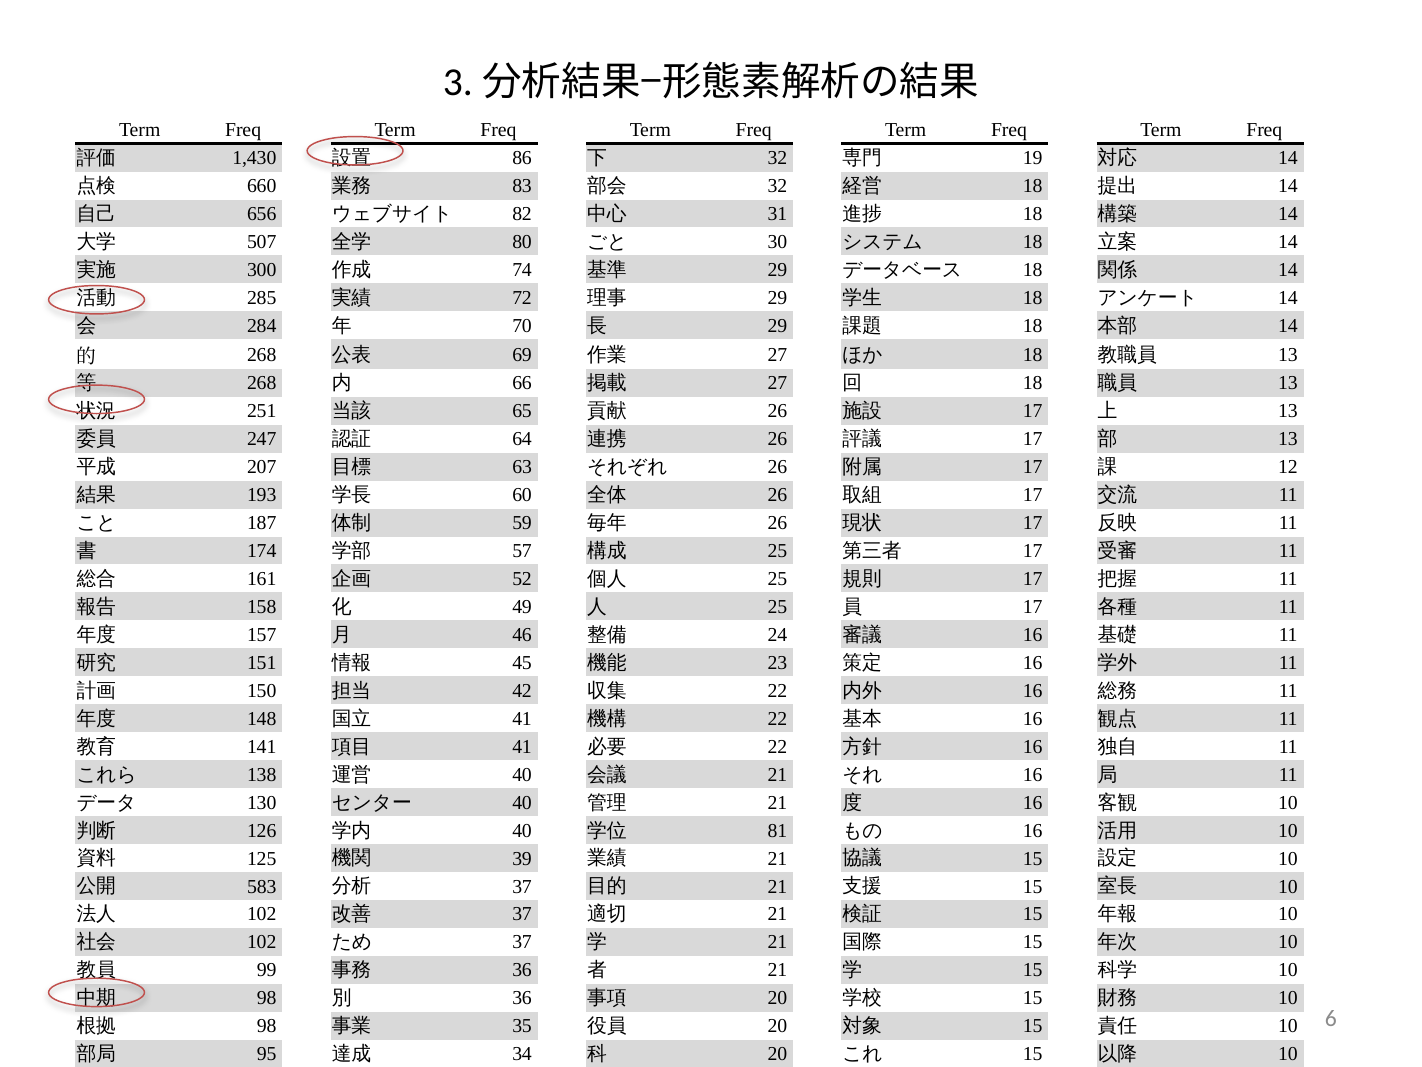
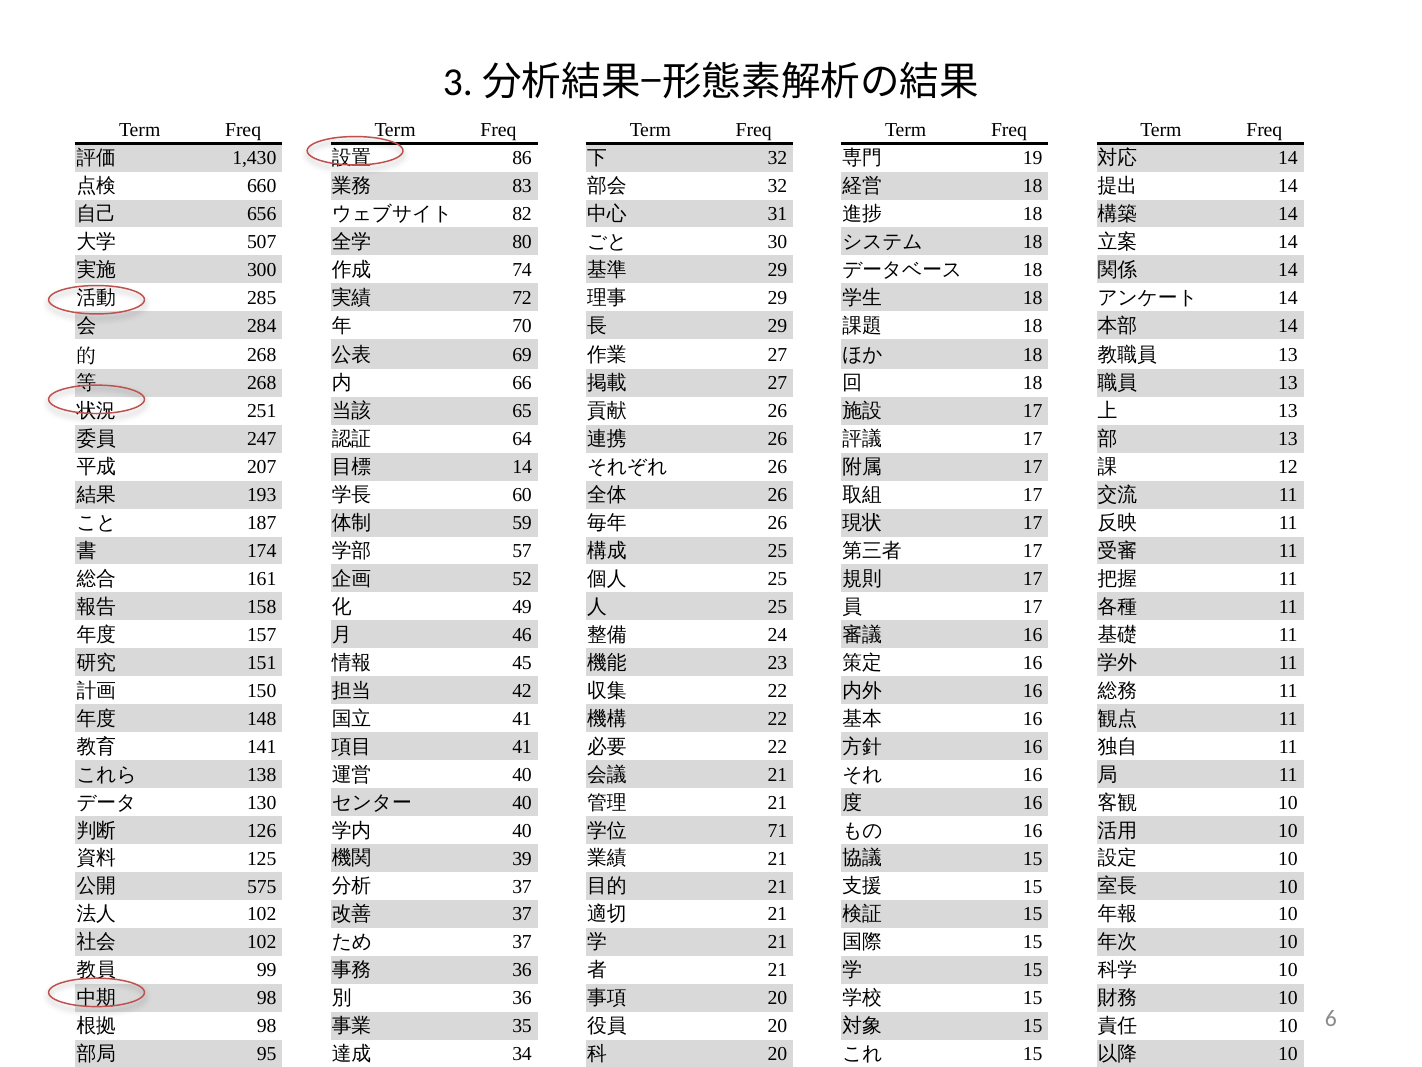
63: 63 -> 14 (522, 467)
81: 81 -> 71 (777, 830)
583: 583 -> 575 (262, 886)
